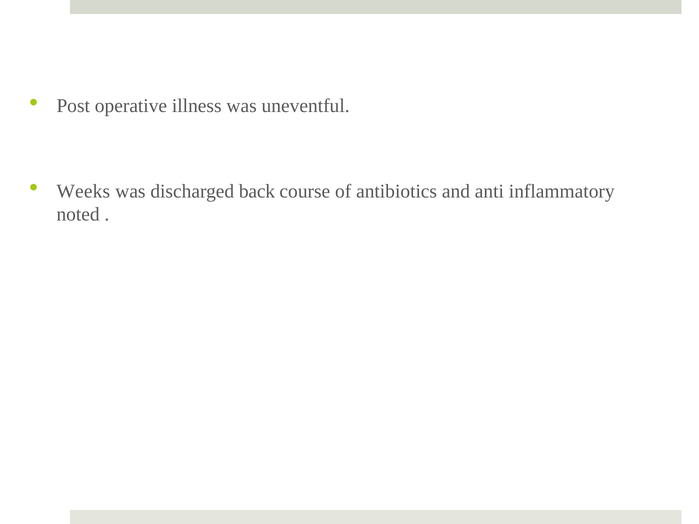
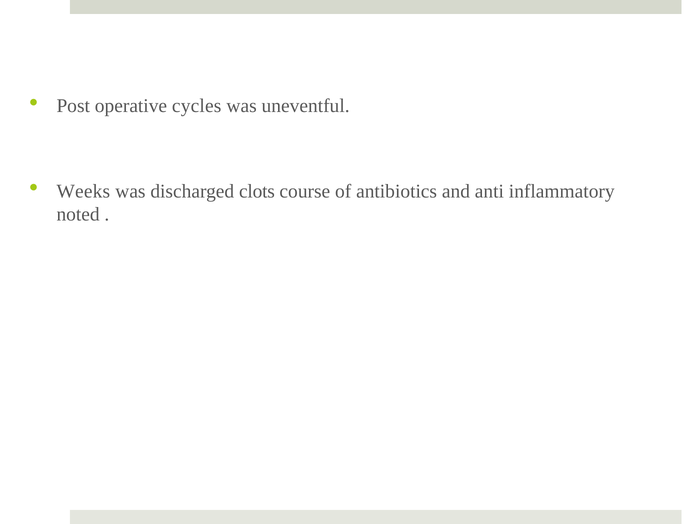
illness: illness -> cycles (197, 106)
back: back -> clots (257, 191)
